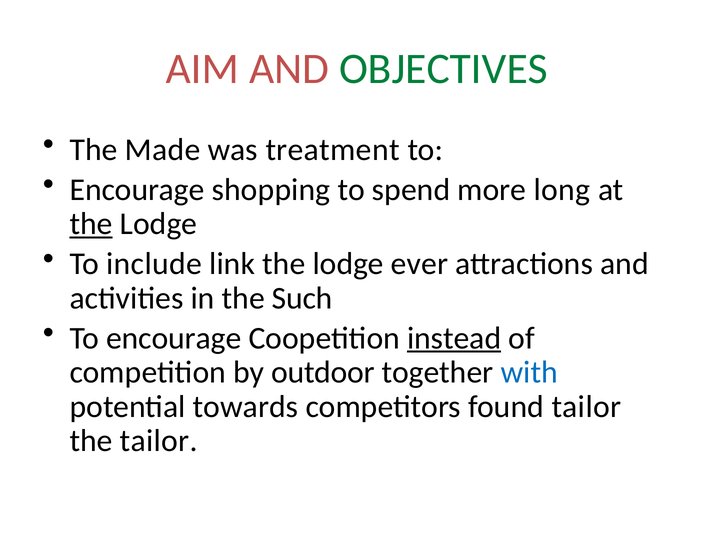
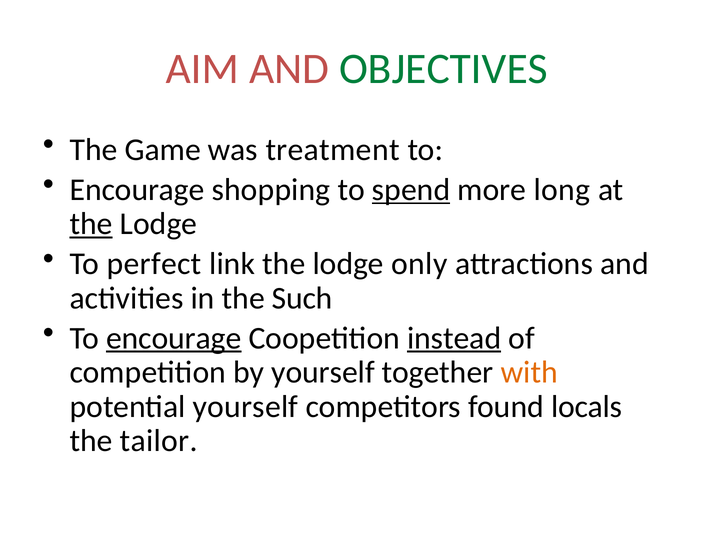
Made: Made -> Game (163, 150)
spend underline: none -> present (411, 190)
include: include -> perfect (154, 264)
ever: ever -> only (419, 264)
encourage underline: none -> present (174, 338)
by outdoor: outdoor -> yourself (323, 373)
with colour: blue -> orange (529, 373)
potential towards: towards -> yourself (245, 407)
found tailor: tailor -> locals (587, 407)
